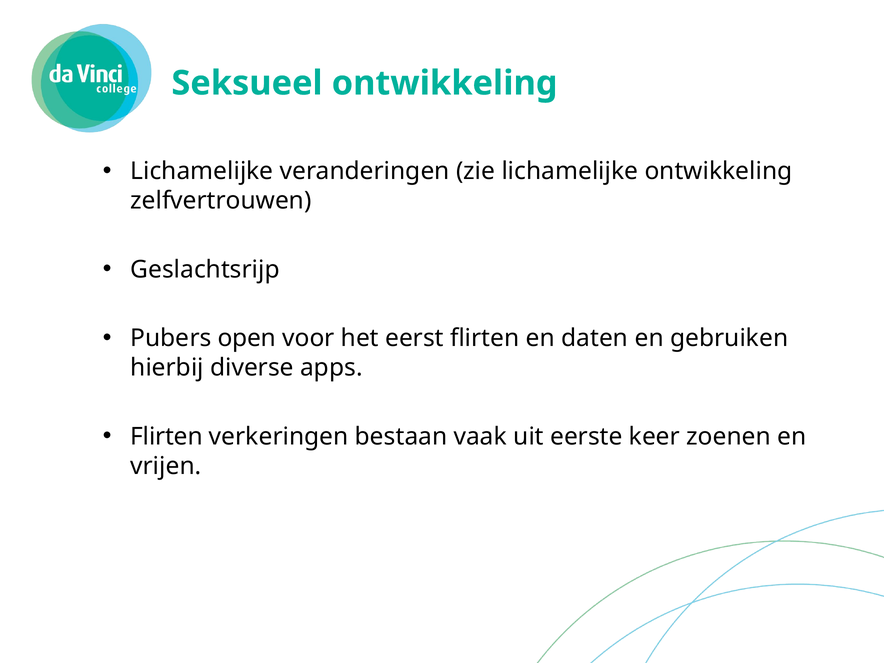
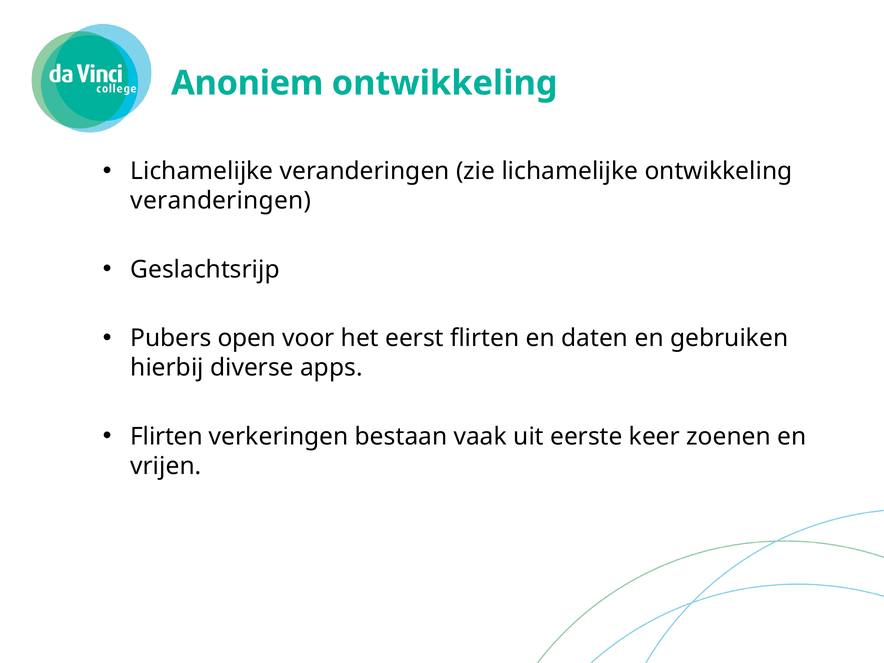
Seksueel: Seksueel -> Anoniem (247, 83)
zelfvertrouwen: zelfvertrouwen -> veranderingen (221, 201)
